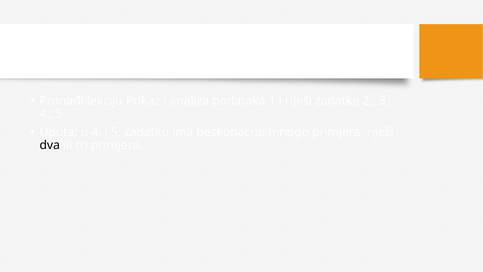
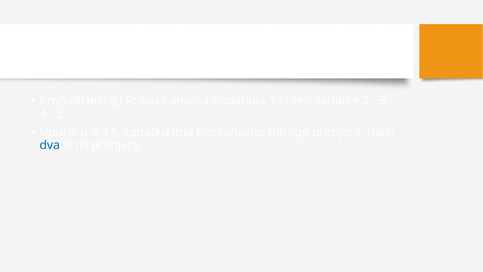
dva colour: black -> blue (50, 145)
